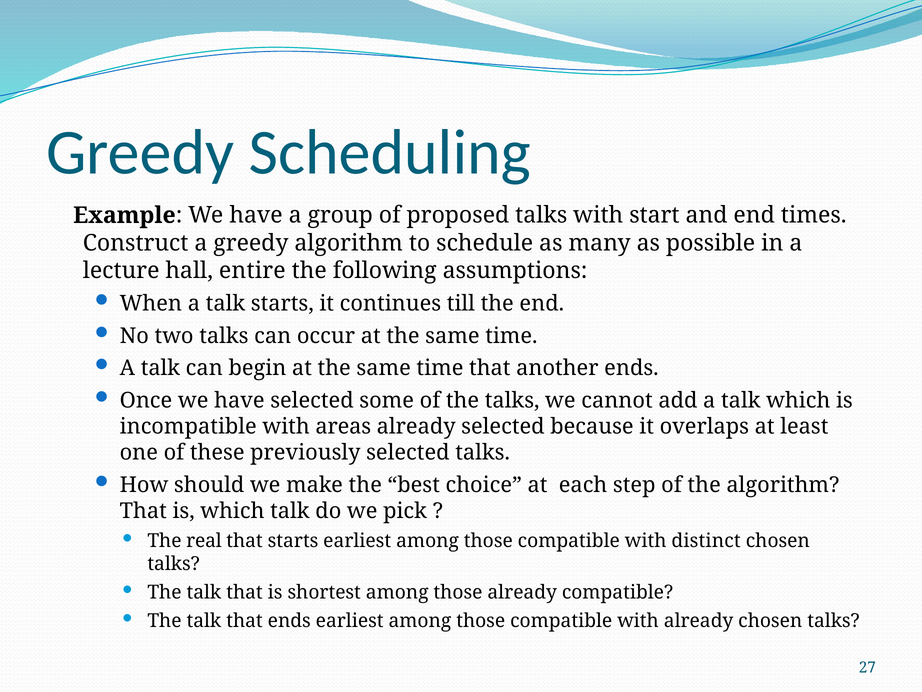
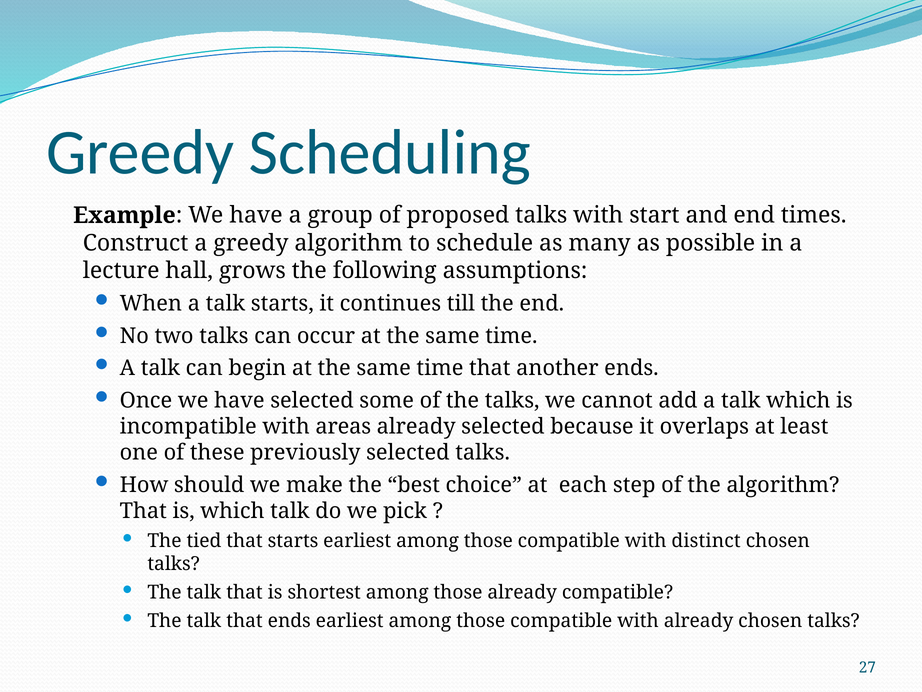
entire: entire -> grows (252, 270)
real: real -> tied (204, 541)
